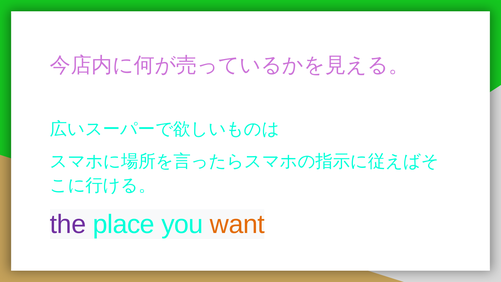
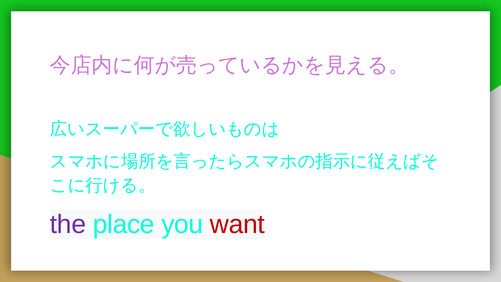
want colour: orange -> red (237, 224)
